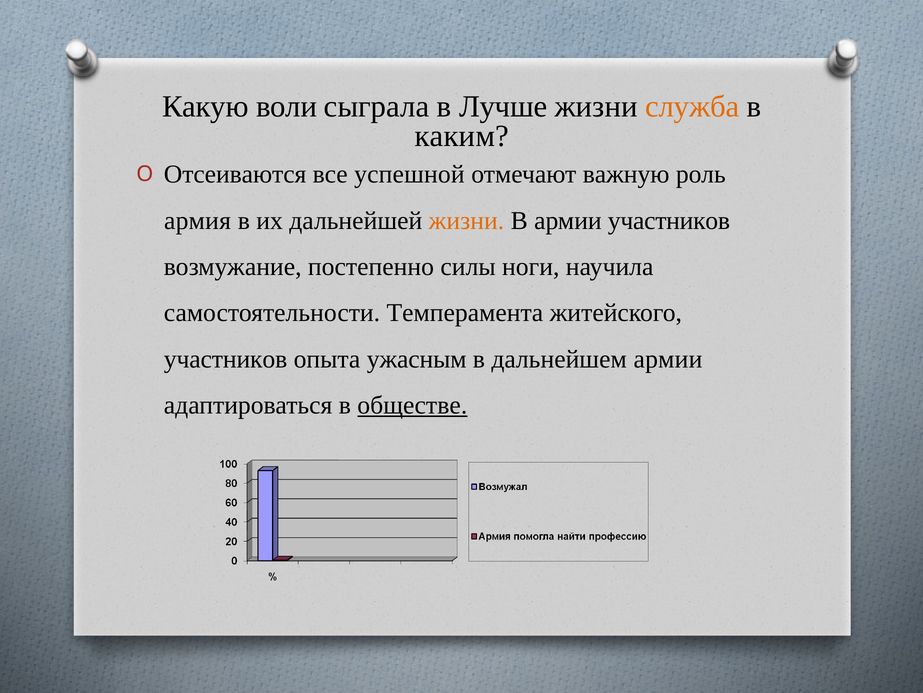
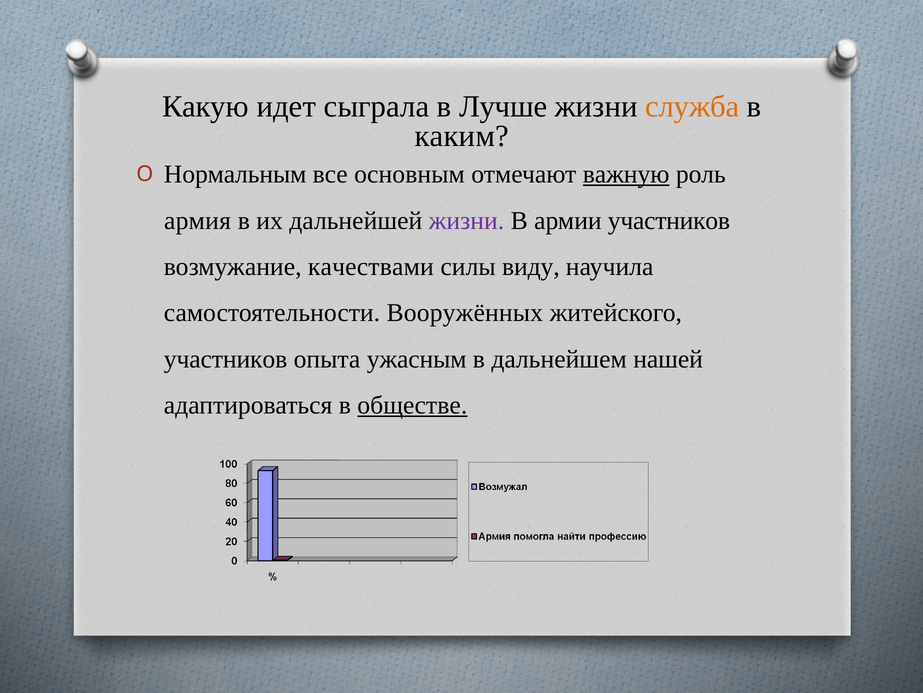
воли: воли -> идет (286, 106)
Отсеиваются: Отсеиваются -> Нормальным (235, 174)
успешной: успешной -> основным (409, 174)
важную underline: none -> present (626, 174)
жизни colour: orange -> purple (466, 220)
постепенно: постепенно -> качествами (371, 266)
ноги: ноги -> виду (531, 266)
Темперамента: Темперамента -> Вооружённых (465, 313)
дальнейшем армии: армии -> нашей (668, 359)
